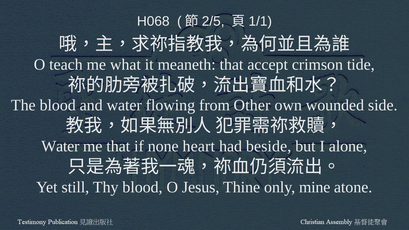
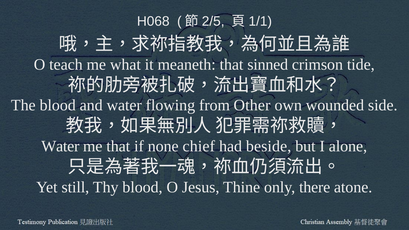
accept: accept -> sinned (268, 64)
heart: heart -> chief (199, 146)
mine: mine -> there (315, 187)
